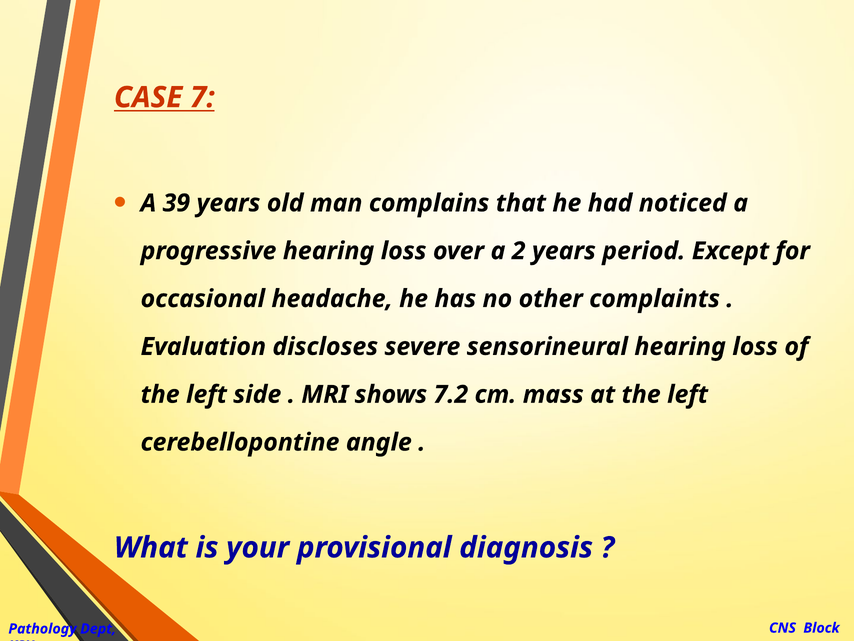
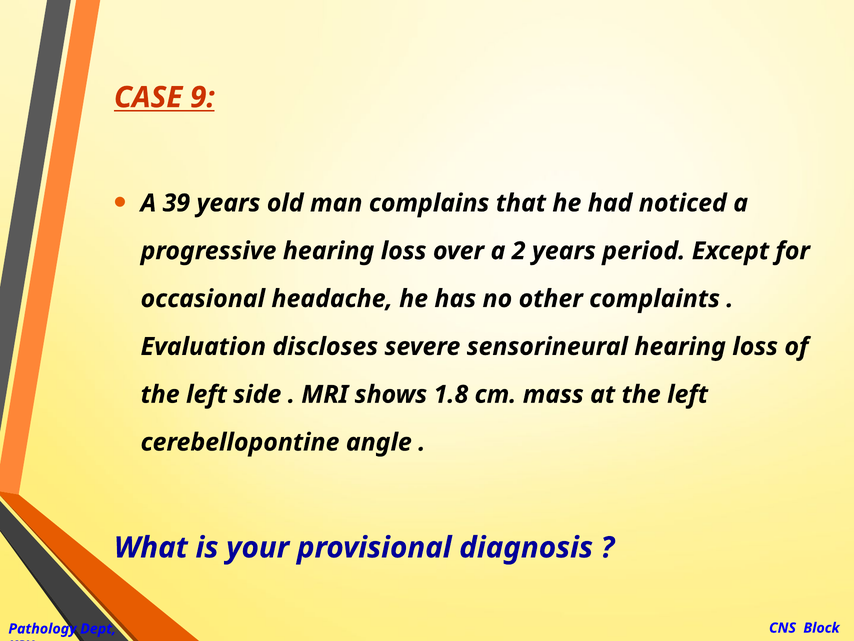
7: 7 -> 9 (202, 97)
7.2: 7.2 -> 1.8 (451, 394)
